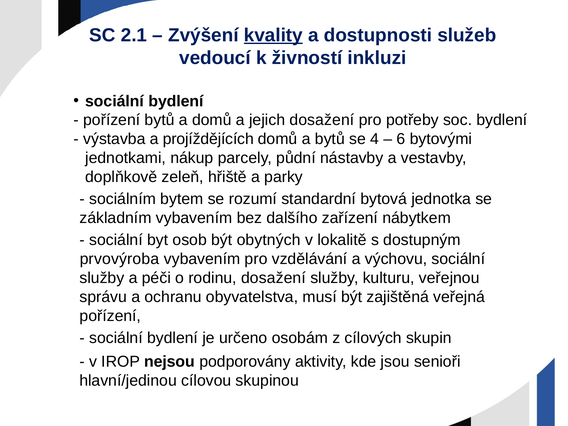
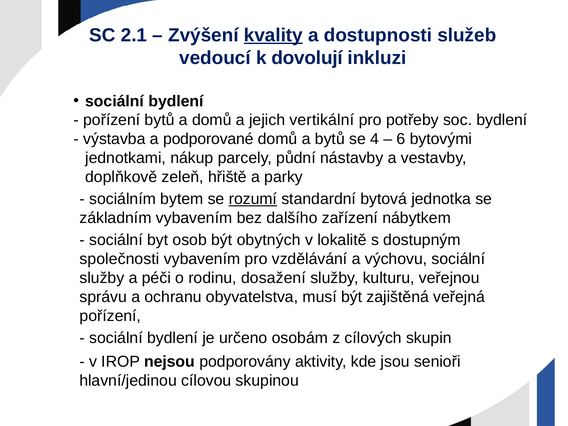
živností: živností -> dovolují (307, 58)
jejich dosažení: dosažení -> vertikální (322, 120)
projíždějících: projíždějících -> podporované (208, 139)
rozumí underline: none -> present (253, 199)
prvovýroba: prvovýroba -> společnosti (120, 259)
